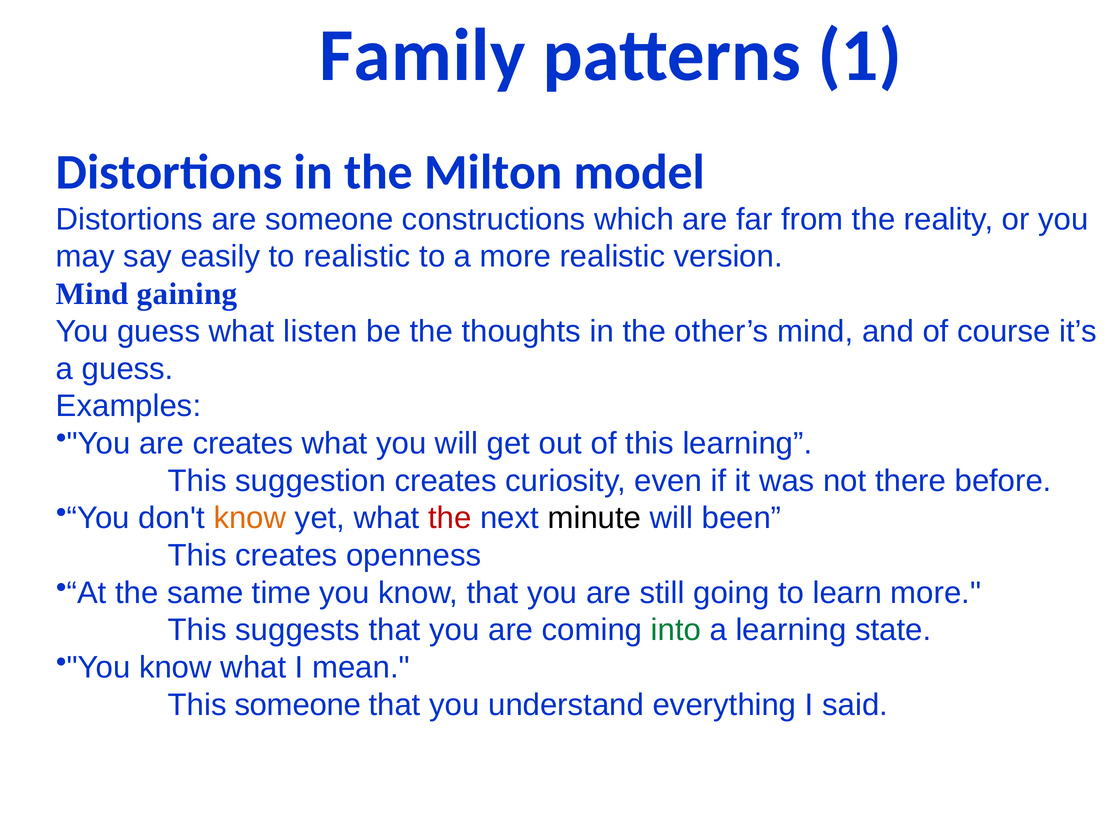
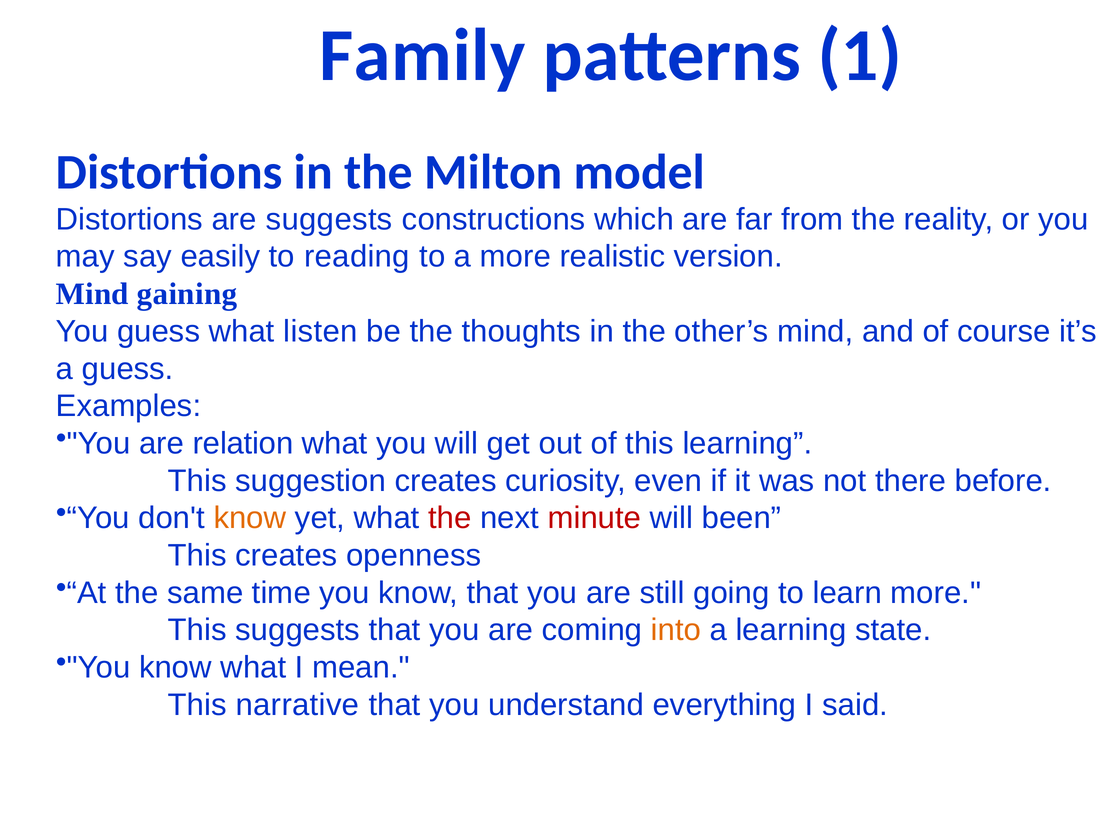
are someone: someone -> suggests (329, 219)
to realistic: realistic -> reading (357, 257)
are creates: creates -> relation (243, 443)
minute colour: black -> red (594, 518)
into colour: green -> orange (676, 630)
This someone: someone -> narrative (297, 705)
